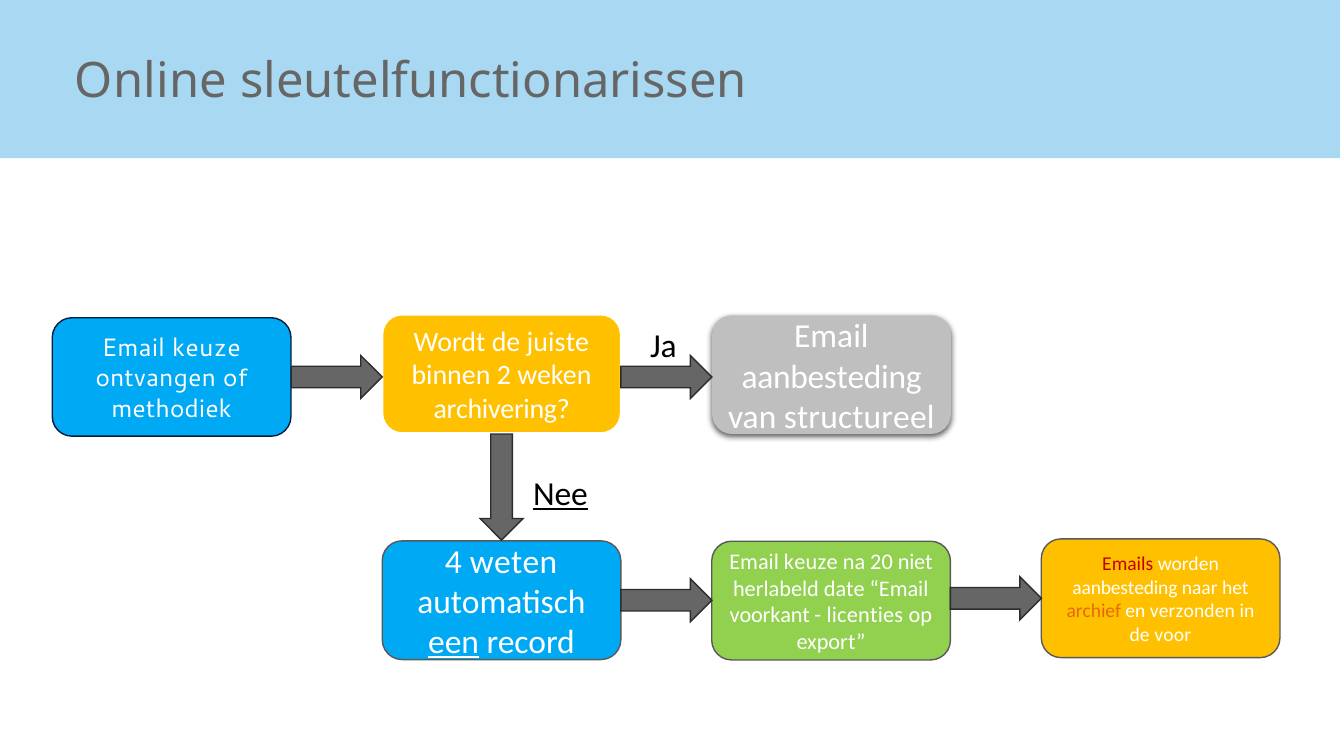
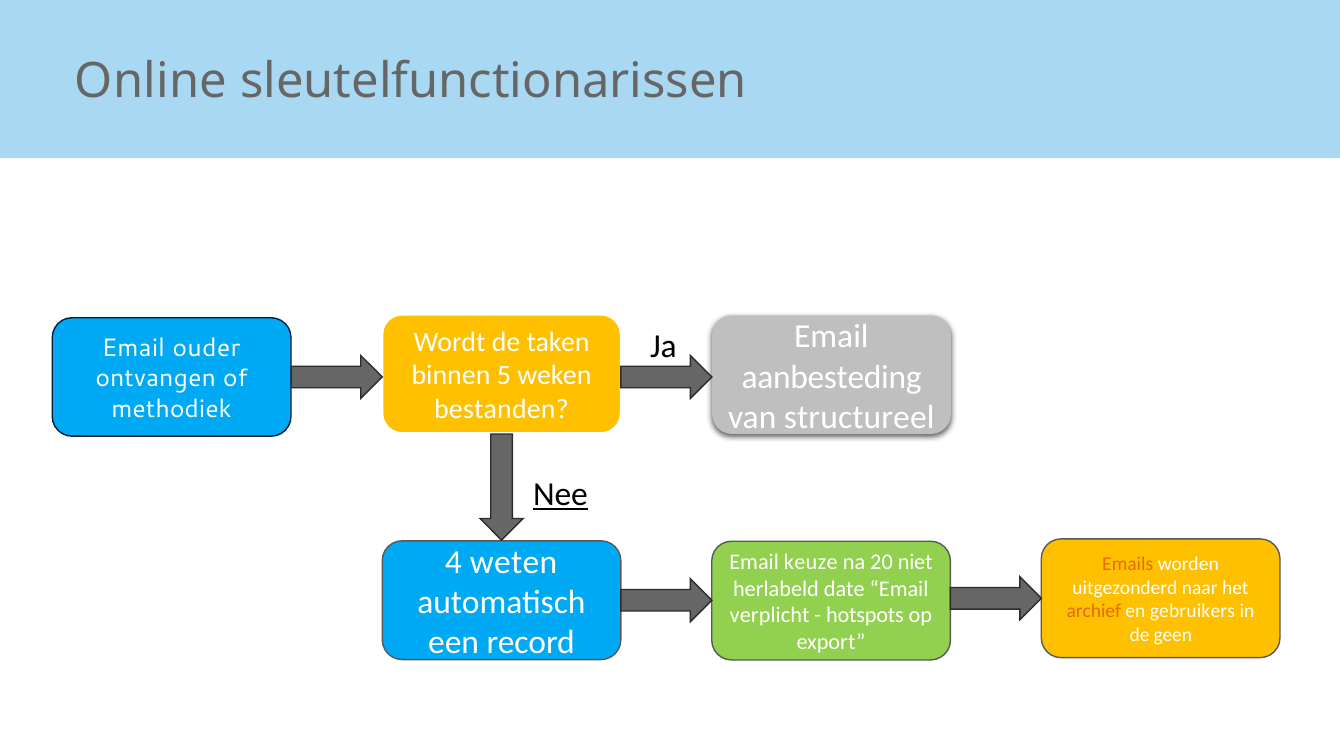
juiste: juiste -> taken (558, 342)
keuze: keuze -> ouder (206, 348)
2: 2 -> 5 (504, 376)
archivering: archivering -> bestanden (501, 409)
Emails colour: red -> orange (1128, 564)
aanbesteding: aanbesteding -> uitgezonderd (1125, 588)
verzonden: verzonden -> gebruikers (1192, 611)
voorkant: voorkant -> verplicht (770, 615)
licenties: licenties -> hotspots (865, 615)
voor: voor -> geen (1173, 635)
een underline: present -> none (454, 643)
